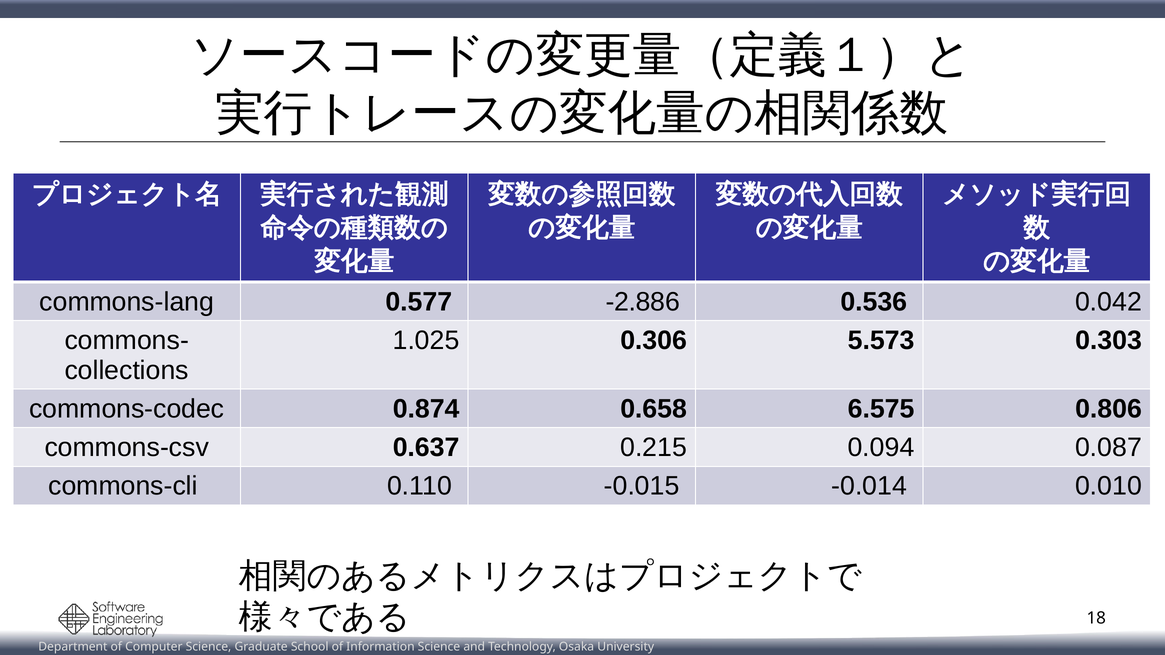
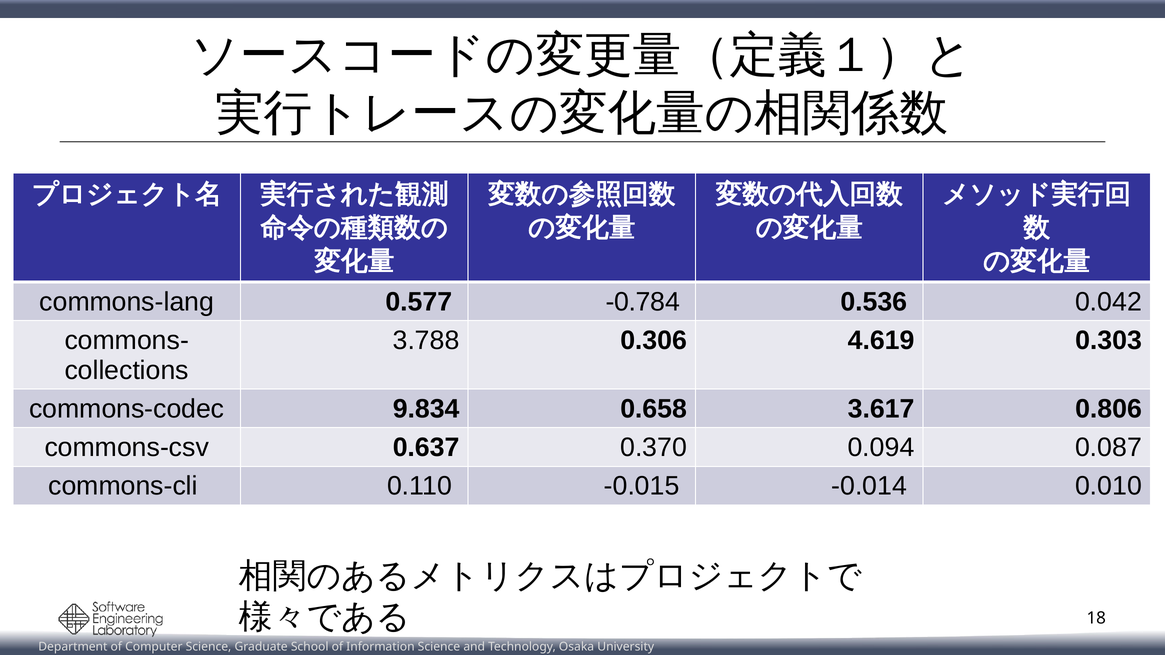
-2.886: -2.886 -> -0.784 (643, 302)
1.025: 1.025 -> 3.788 (426, 341)
5.573: 5.573 -> 4.619 (881, 341)
0.874: 0.874 -> 9.834 (426, 409)
6.575: 6.575 -> 3.617 (881, 409)
0.215: 0.215 -> 0.370 (654, 448)
